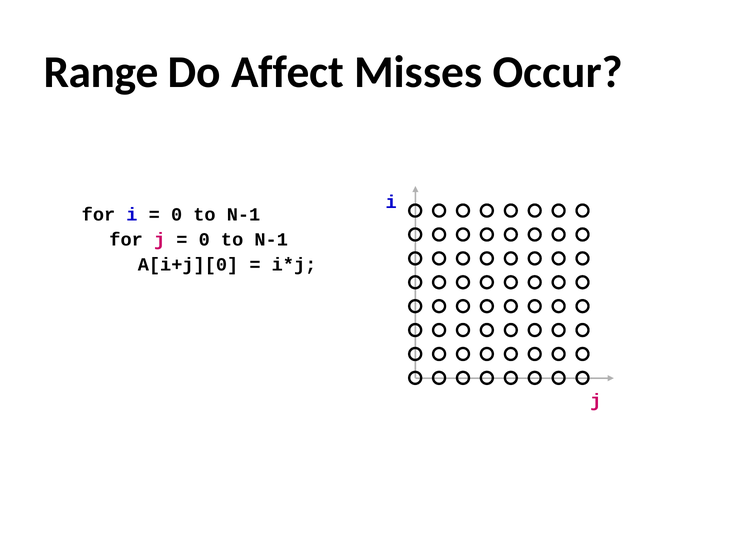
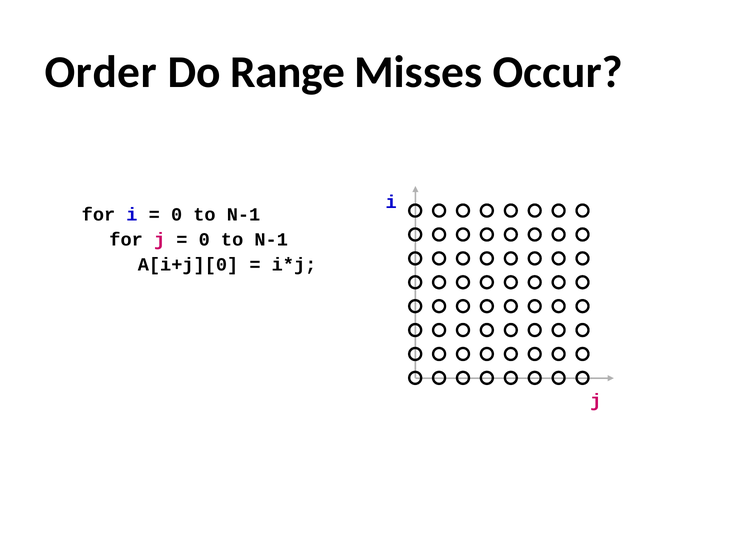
Range: Range -> Order (101, 72)
Affect: Affect -> Range (288, 72)
